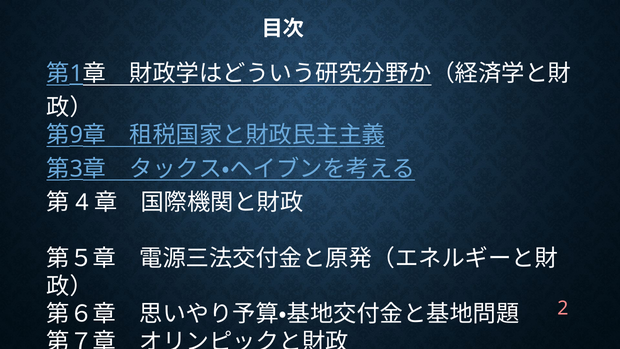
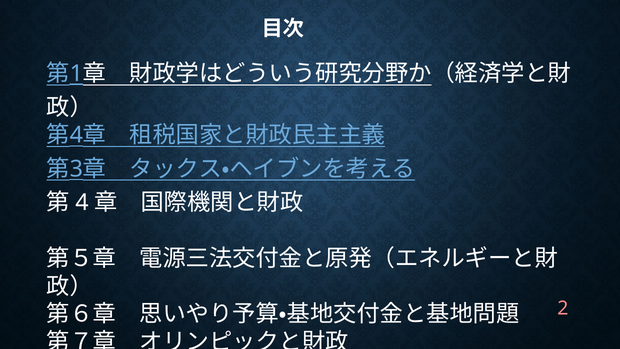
9: 9 -> 4 (76, 135)
